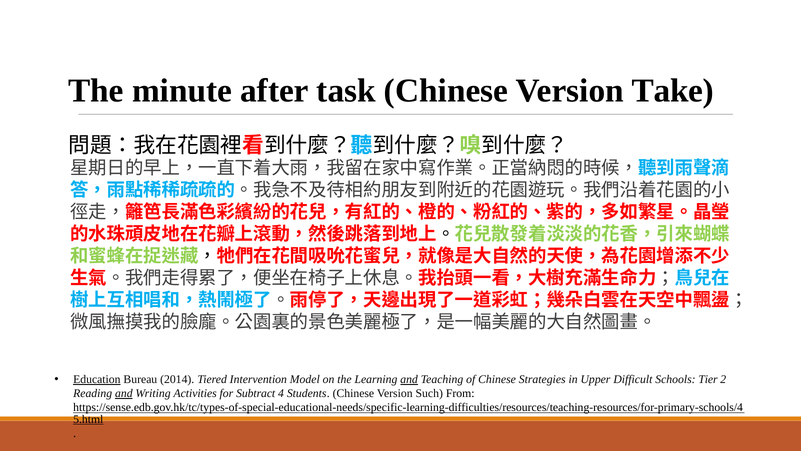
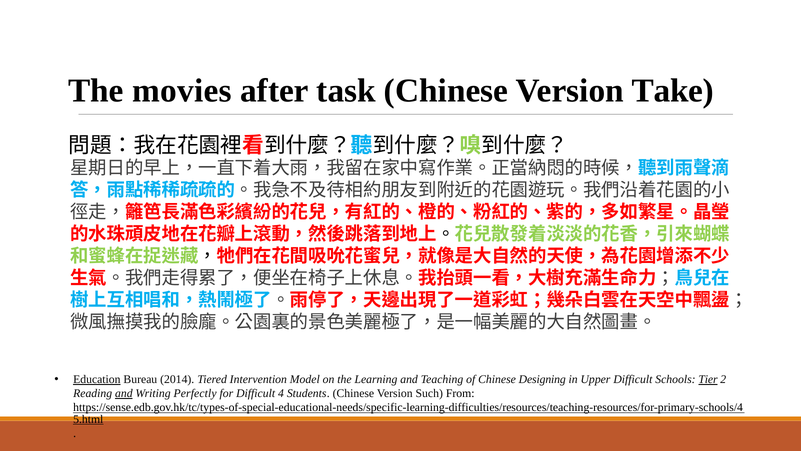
minute: minute -> movies (182, 91)
and underline: present -> none (409, 379)
Strategies: Strategies -> Designing (542, 379)
Tier underline: none -> present (708, 379)
Activities: Activities -> Perfectly (195, 393)
for Subtract: Subtract -> Difficult (256, 393)
